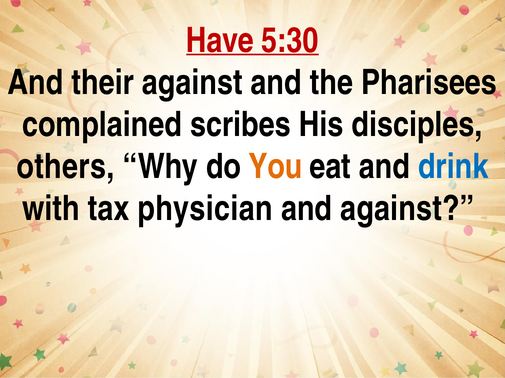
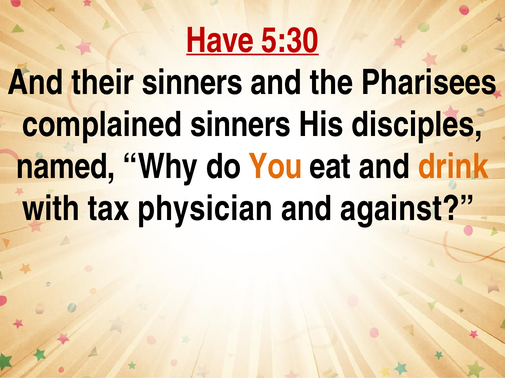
their against: against -> sinners (192, 83)
complained scribes: scribes -> sinners (241, 125)
others: others -> named (66, 167)
drink colour: blue -> orange (453, 167)
